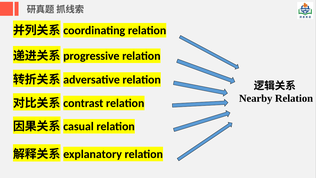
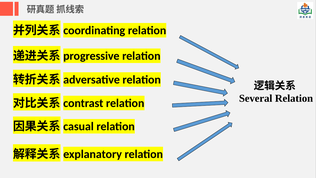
Nearby: Nearby -> Several (256, 98)
